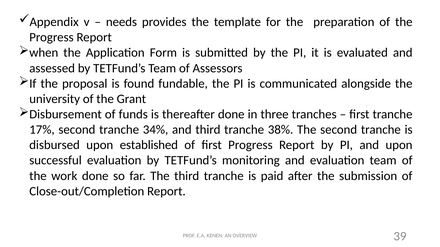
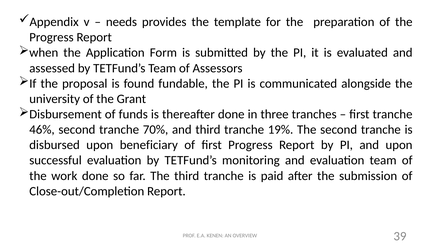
17%: 17% -> 46% (42, 130)
34%: 34% -> 70% (156, 130)
38%: 38% -> 19% (281, 130)
established: established -> beneficiary (149, 145)
